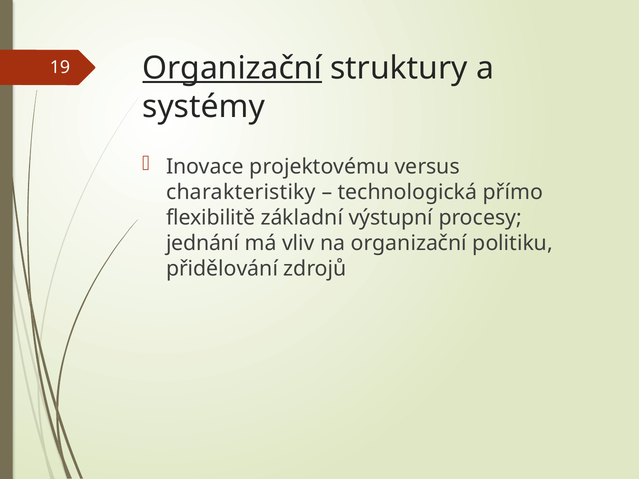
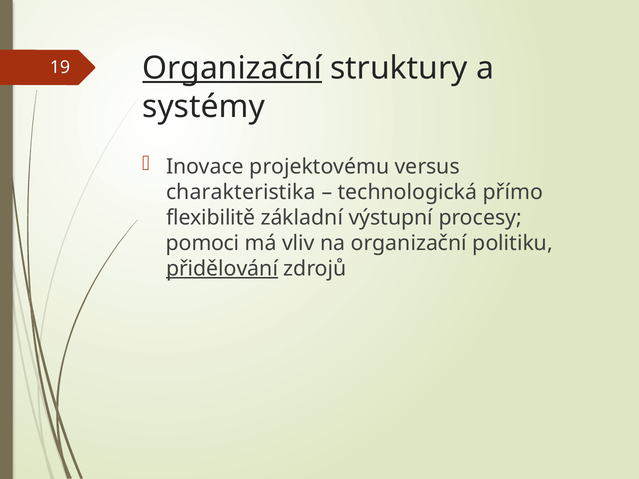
charakteristiky: charakteristiky -> charakteristika (241, 192)
jednání: jednání -> pomoci (203, 243)
přidělování underline: none -> present (222, 269)
